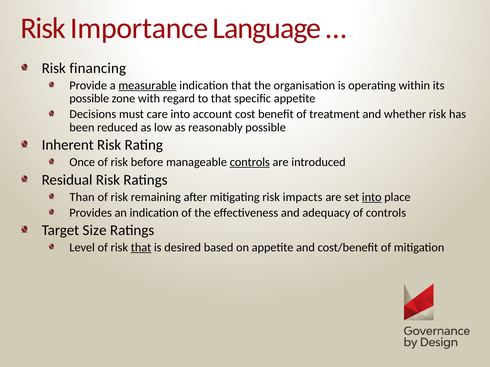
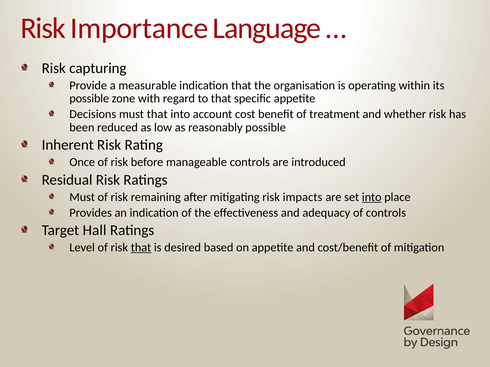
financing: financing -> capturing (98, 68)
measurable underline: present -> none (148, 85)
must care: care -> that (157, 114)
controls underline: present -> none (250, 162)
Than: Than -> Must (82, 197)
Size: Size -> Hall (95, 231)
